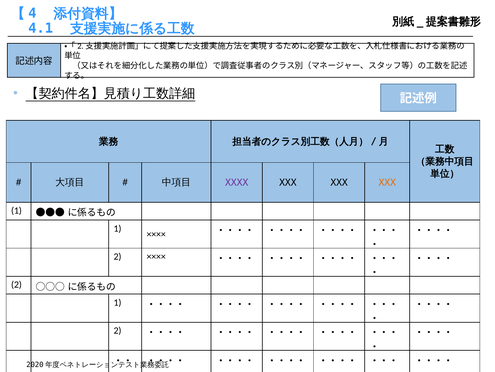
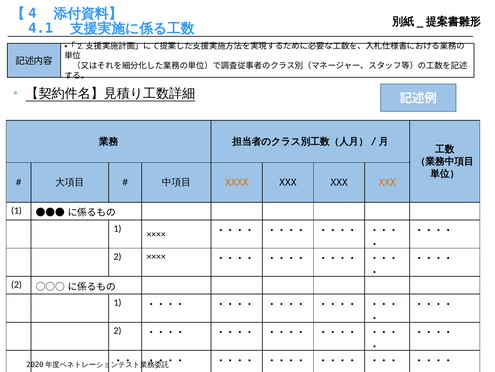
XXXX colour: purple -> orange (237, 182)
